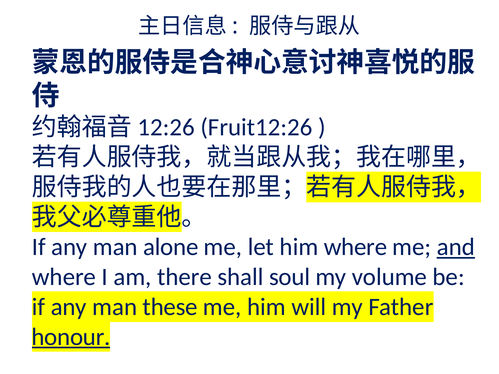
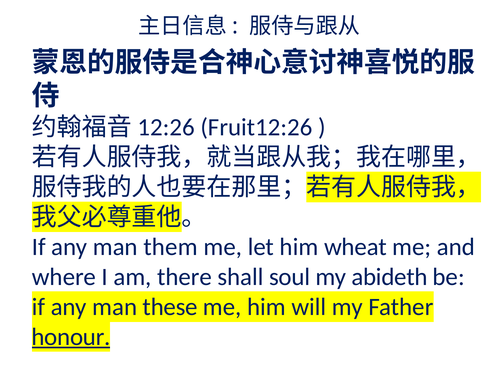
alone: alone -> them (171, 247)
him where: where -> wheat (355, 247)
and underline: present -> none (456, 247)
volume: volume -> abideth (389, 277)
